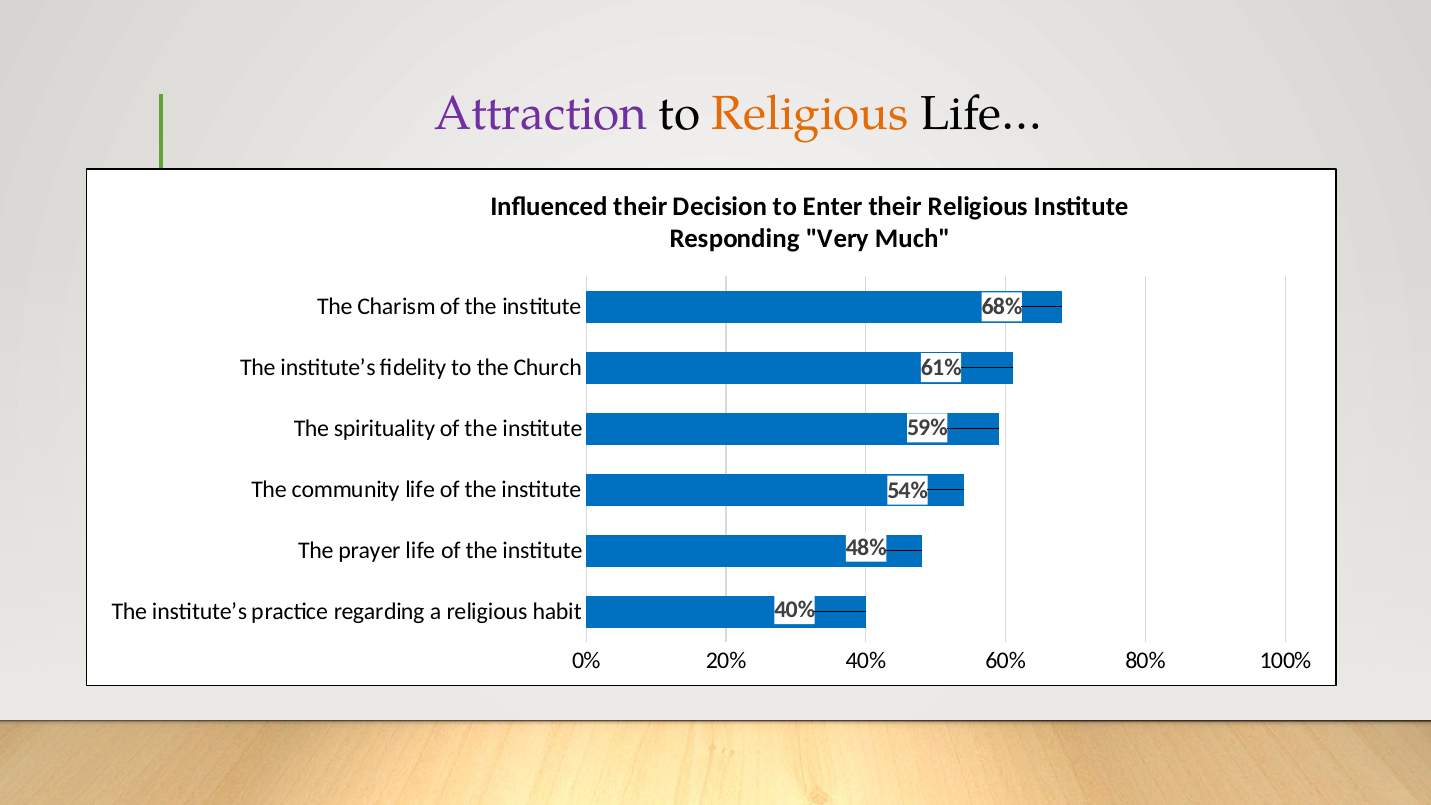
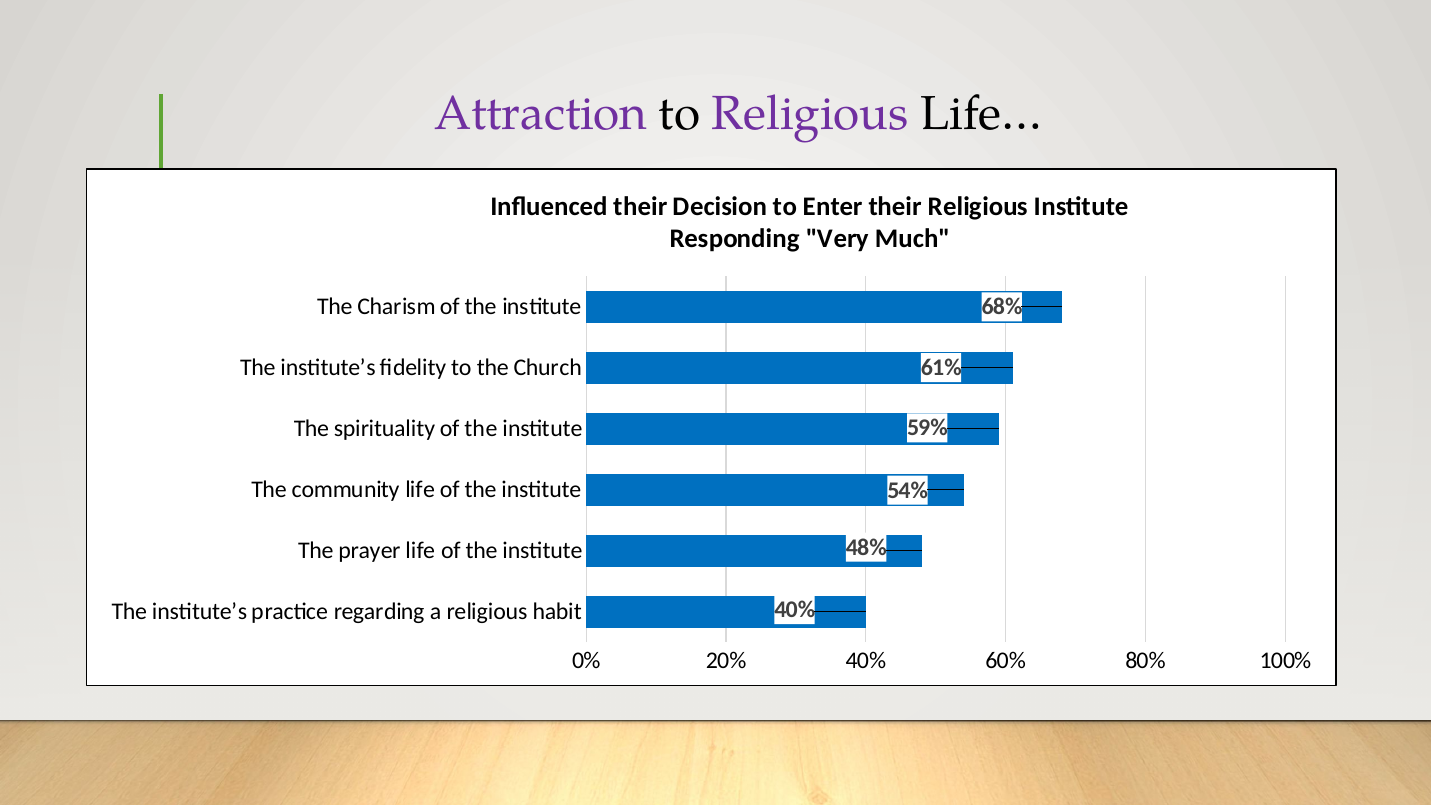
Religious colour: orange -> purple (810, 113)
